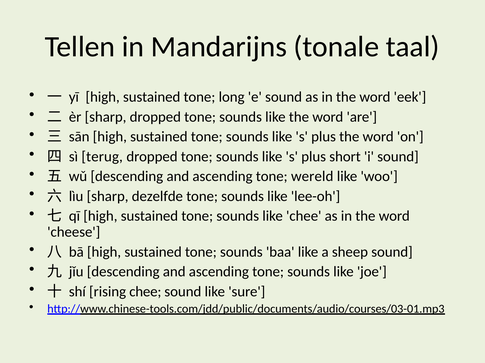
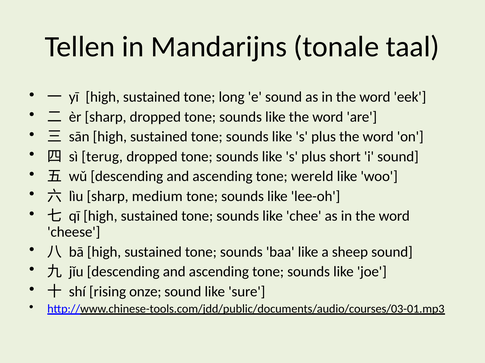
dezelfde: dezelfde -> medium (157, 197)
rising chee: chee -> onze (145, 292)
